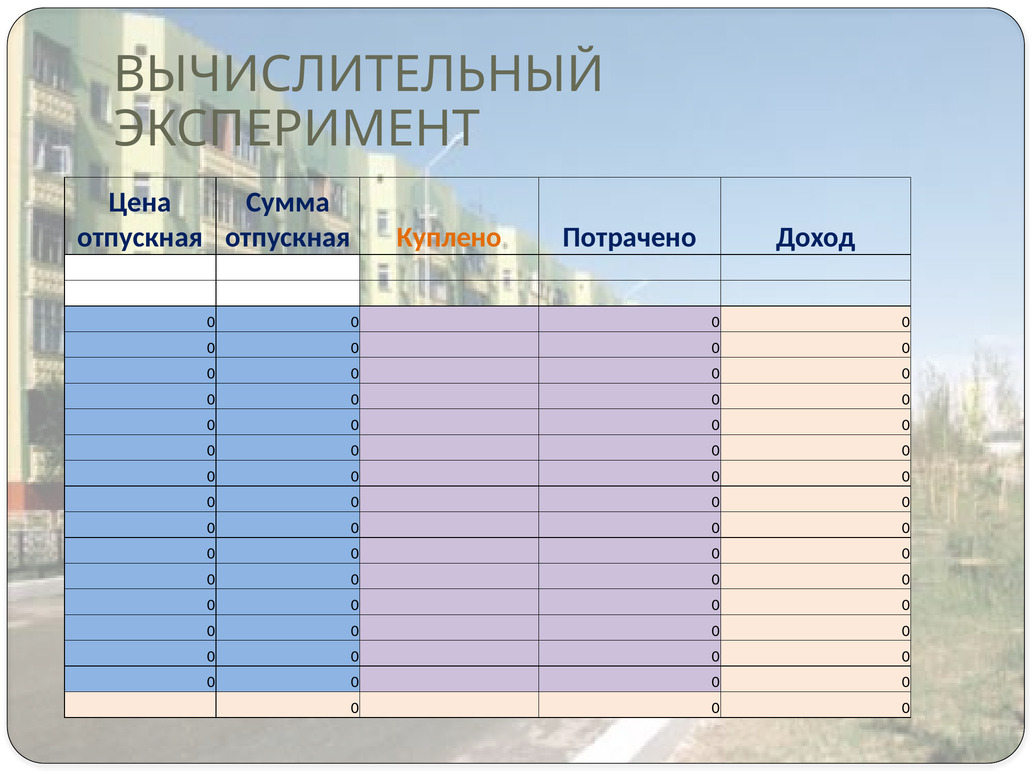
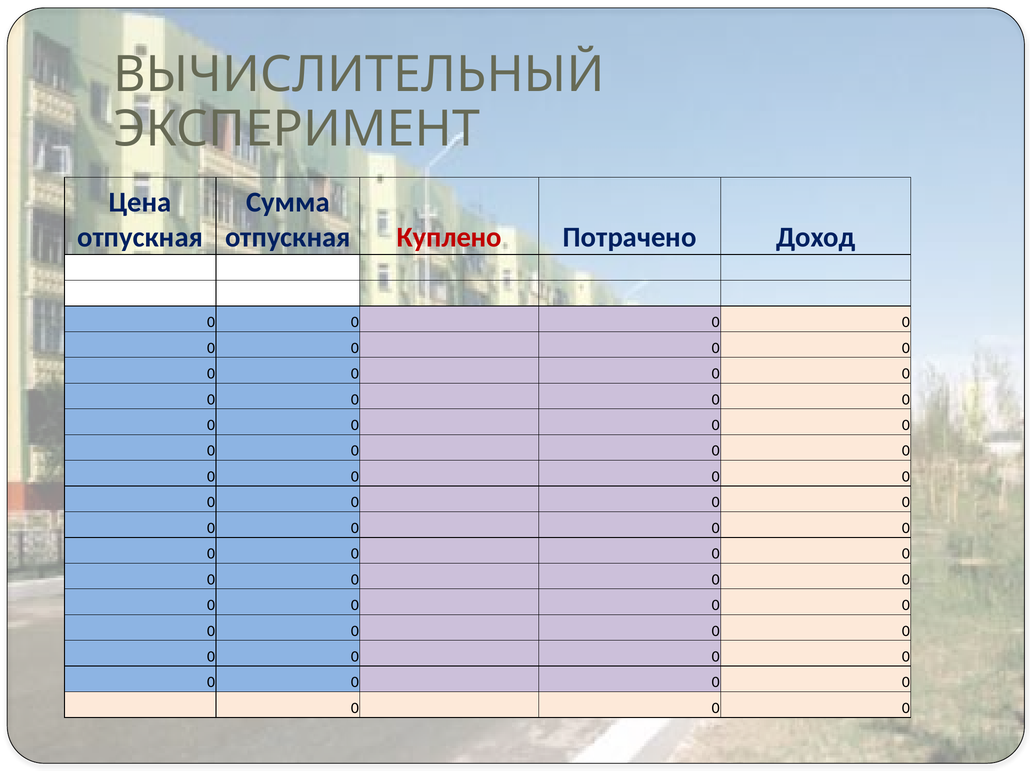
Куплено colour: orange -> red (449, 237)
